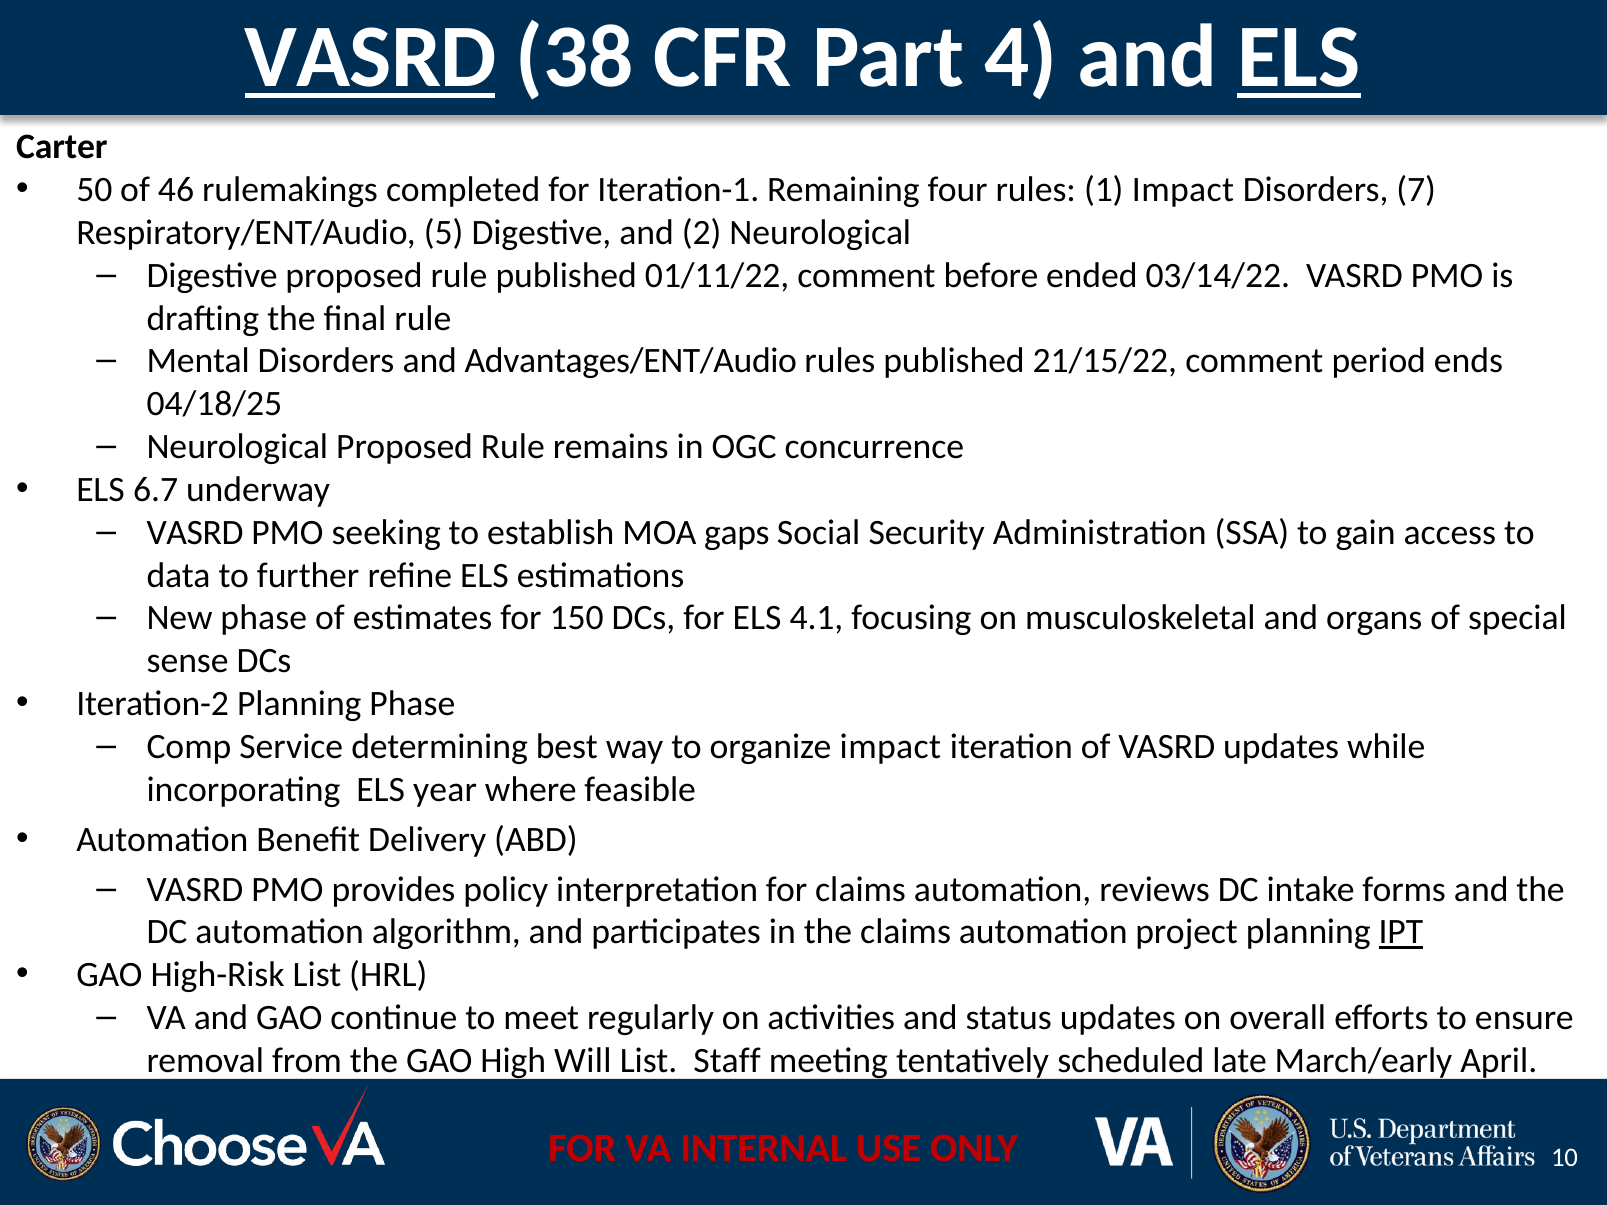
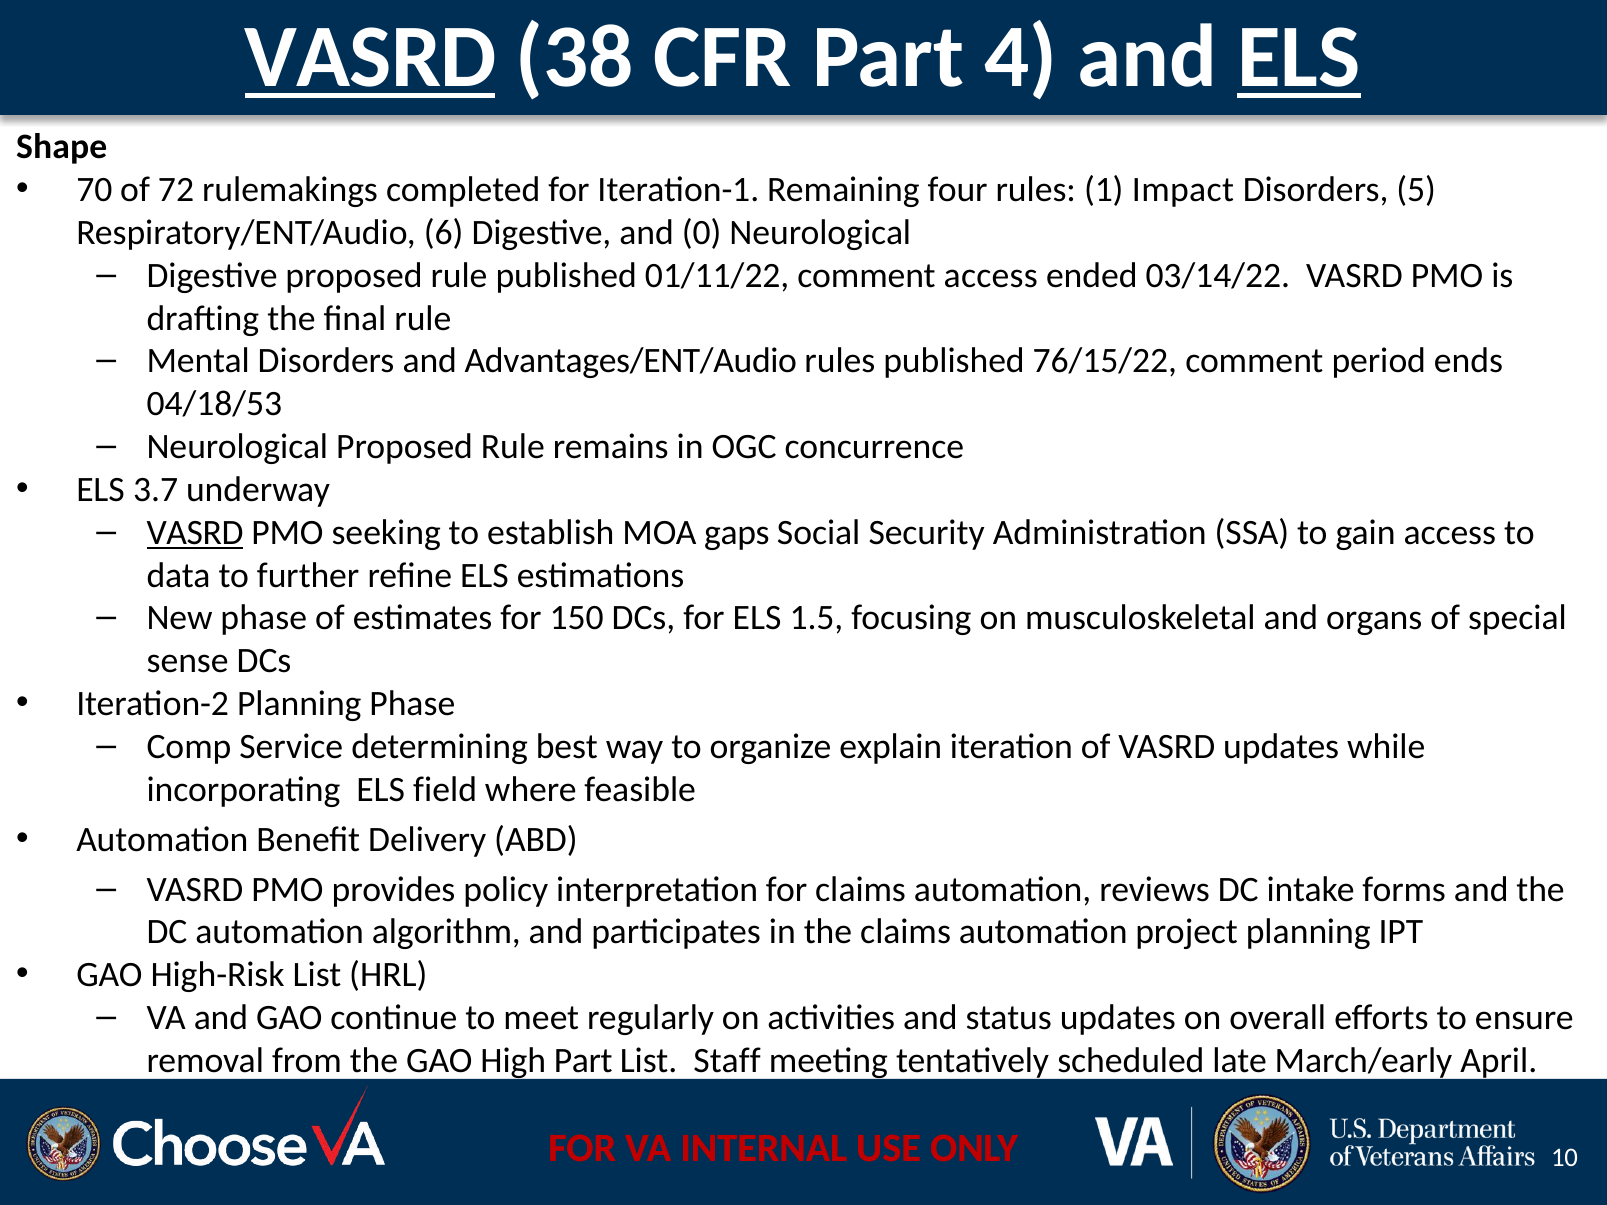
Carter: Carter -> Shape (62, 147)
50: 50 -> 70 (94, 190)
46: 46 -> 72 (176, 190)
7: 7 -> 5 (1416, 190)
5: 5 -> 6 (444, 233)
2: 2 -> 0 (702, 233)
comment before: before -> access (991, 276)
21/15/22: 21/15/22 -> 76/15/22 (1105, 361)
04/18/25: 04/18/25 -> 04/18/53 (214, 404)
6.7: 6.7 -> 3.7 (156, 490)
VASRD underline: none -> present (195, 533)
4.1: 4.1 -> 1.5 (816, 618)
organize impact: impact -> explain (891, 747)
year: year -> field (445, 790)
IPT underline: present -> none (1401, 932)
High Will: Will -> Part (583, 1061)
